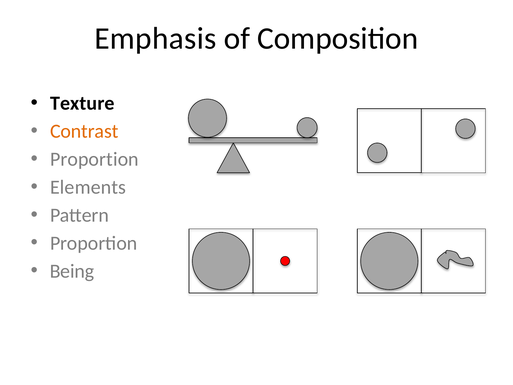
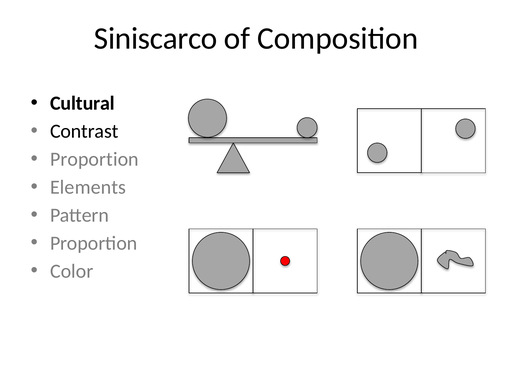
Emphasis: Emphasis -> Siniscarco (156, 39)
Texture: Texture -> Cultural (82, 103)
Contrast colour: orange -> black (84, 131)
Being: Being -> Color (72, 271)
